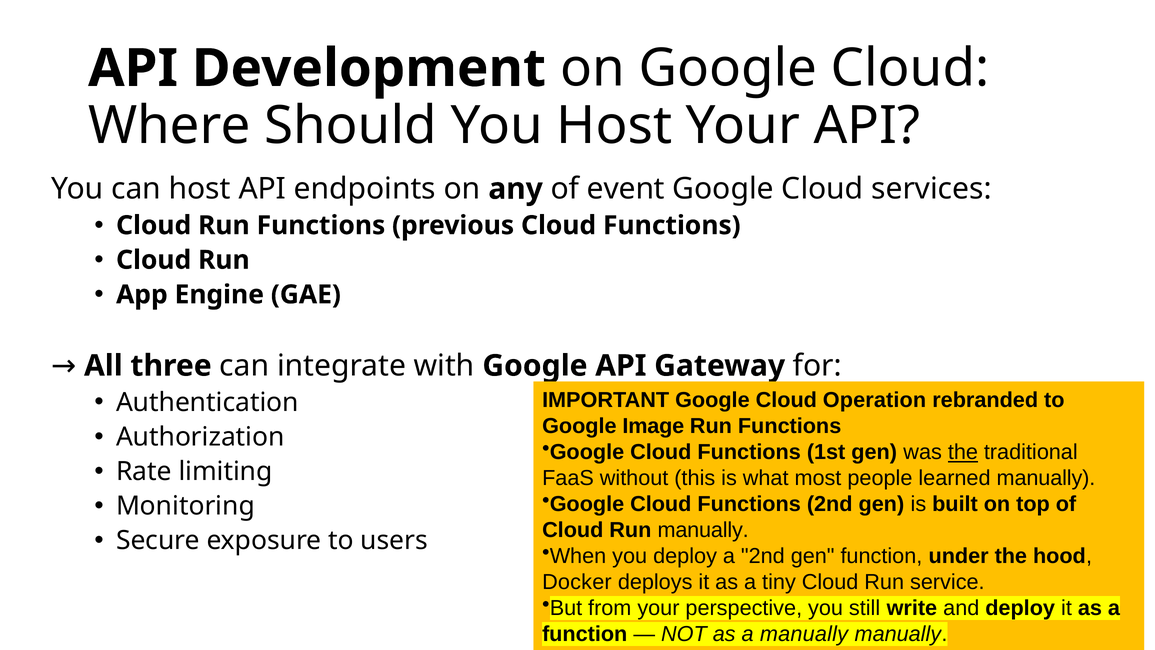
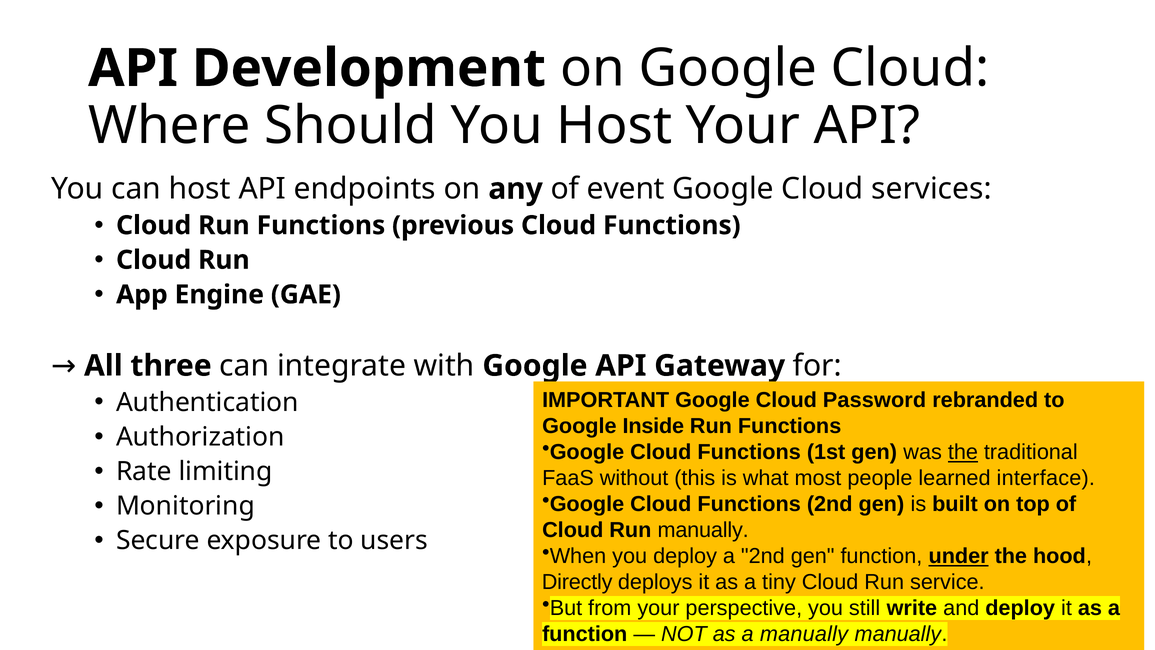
Operation: Operation -> Password (875, 400)
Image: Image -> Inside (653, 426)
learned manually: manually -> interface (1046, 478)
under underline: none -> present (959, 556)
Docker: Docker -> Directly (577, 582)
